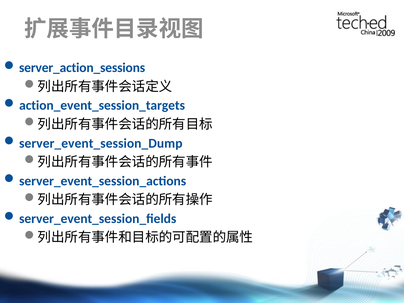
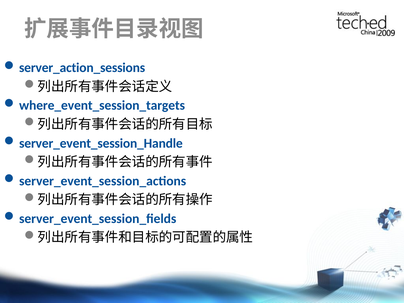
action_event_session_targets: action_event_session_targets -> where_event_session_targets (102, 106)
server_event_session_Dump: server_event_session_Dump -> server_event_session_Handle (101, 143)
